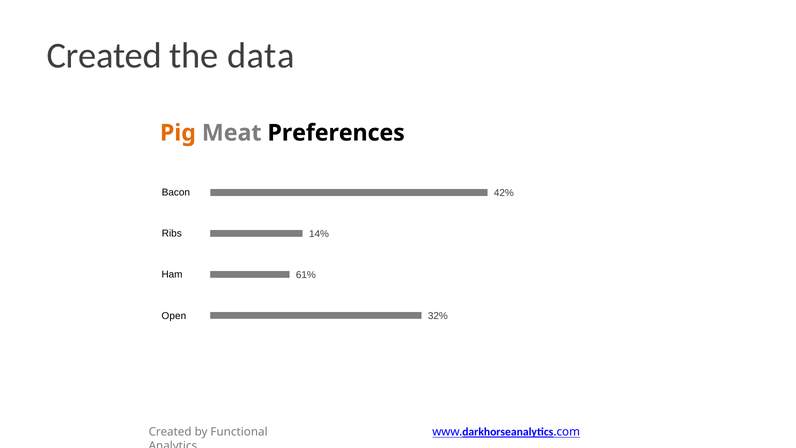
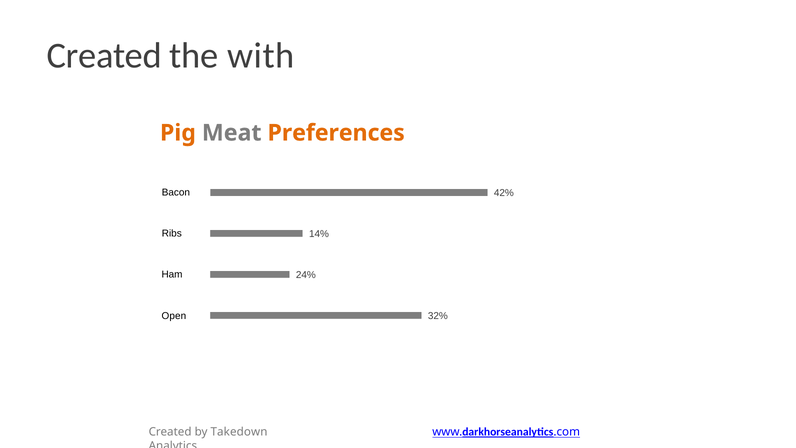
data: data -> with (261, 56)
Preferences colour: black -> orange (336, 133)
61%: 61% -> 24% (306, 275)
Functional: Functional -> Takedown (239, 432)
